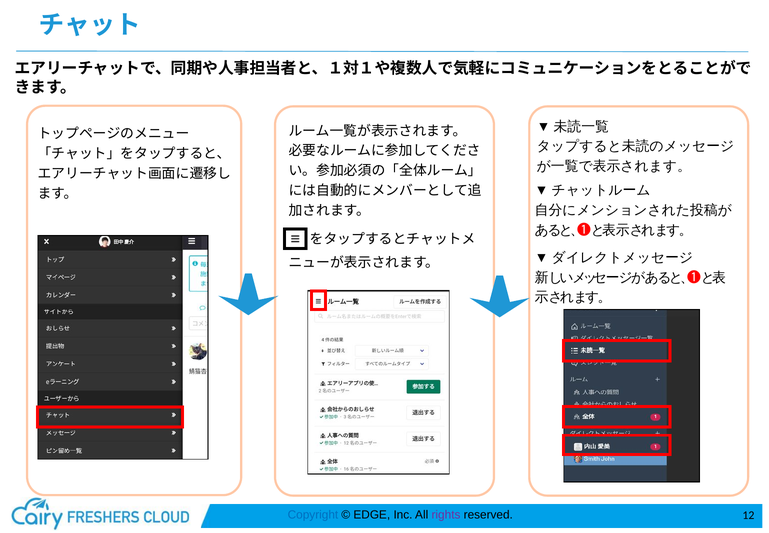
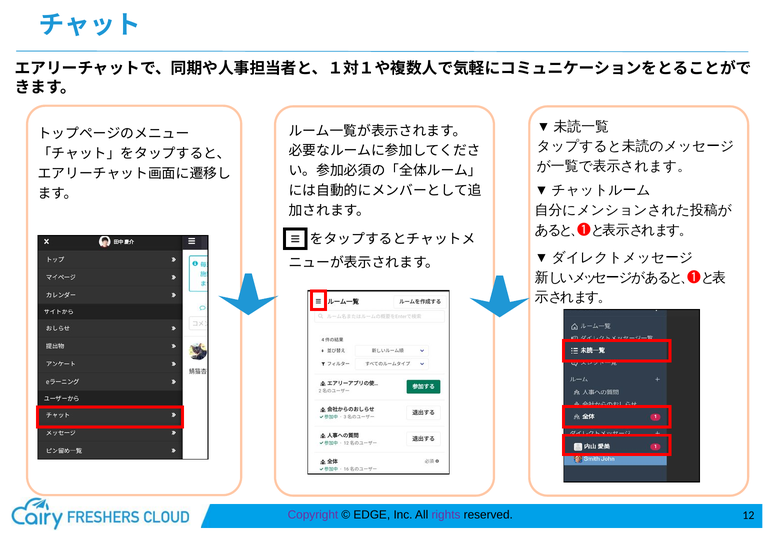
Copyright colour: blue -> purple (313, 514)
